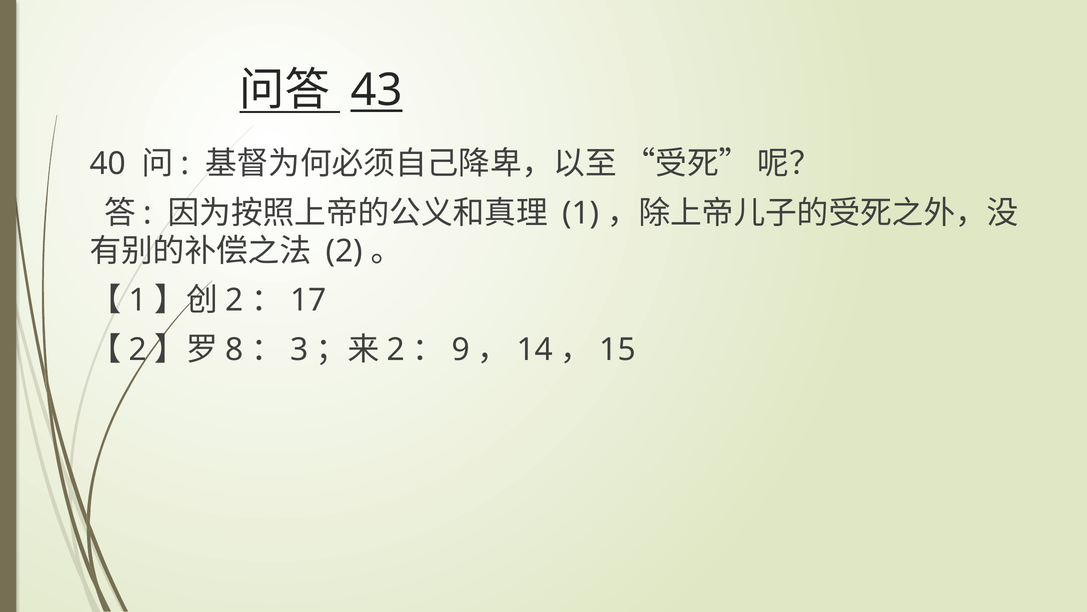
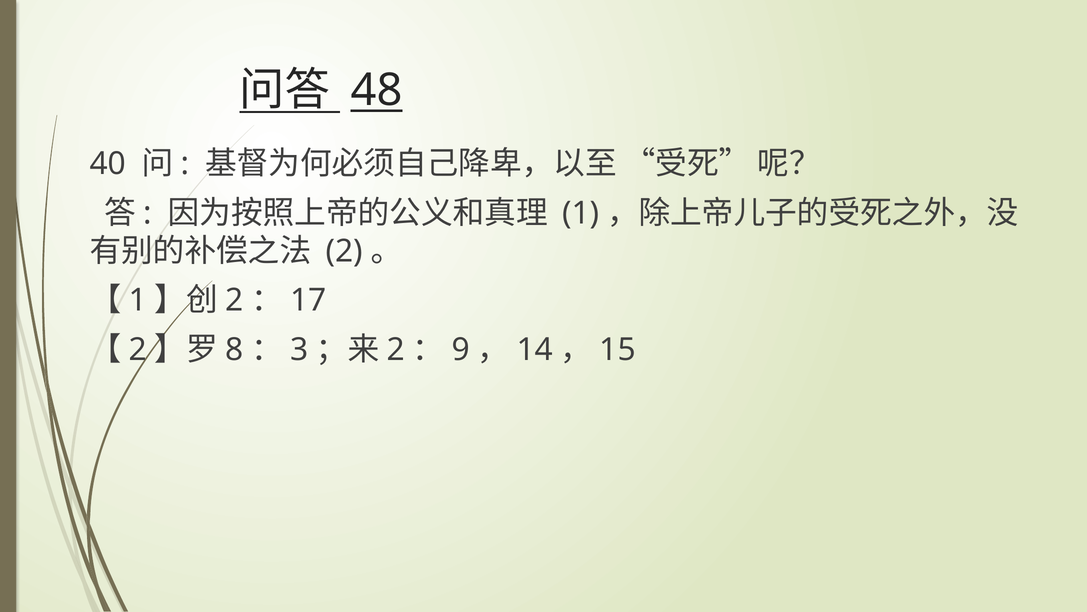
43: 43 -> 48 (377, 90)
